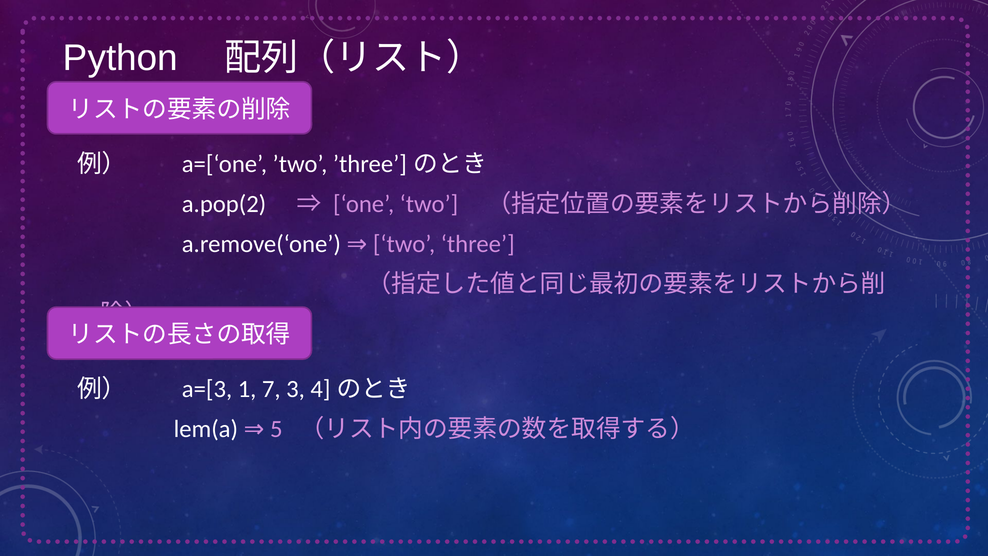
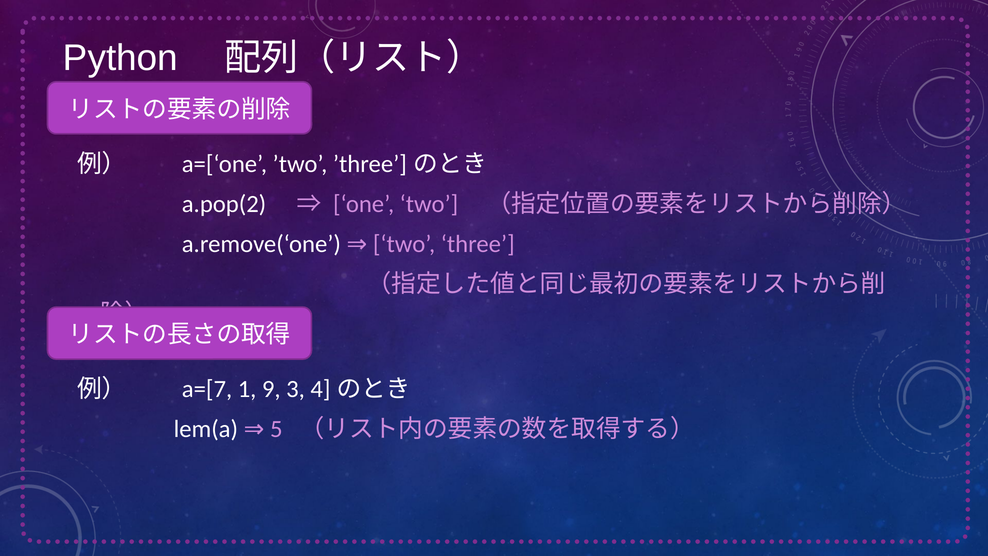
a=[3: a=[3 -> a=[7 (207, 389)
7: 7 -> 9 (271, 389)
